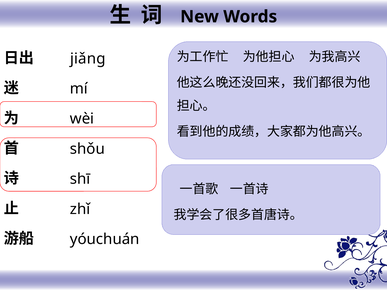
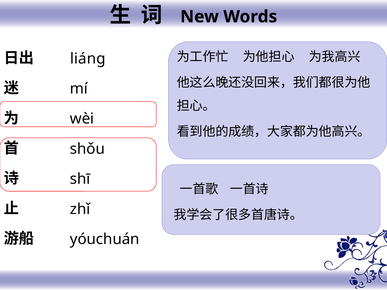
jiǎng: jiǎng -> liáng (88, 59)
